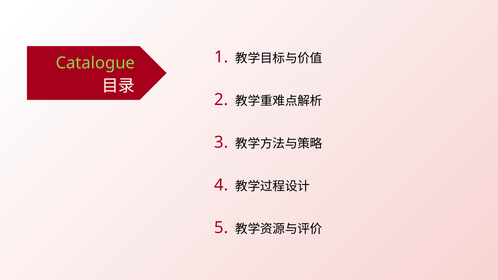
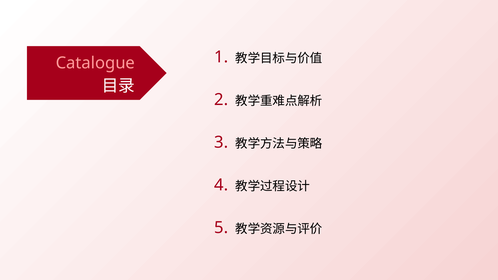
Catalogue colour: light green -> pink (95, 63)
